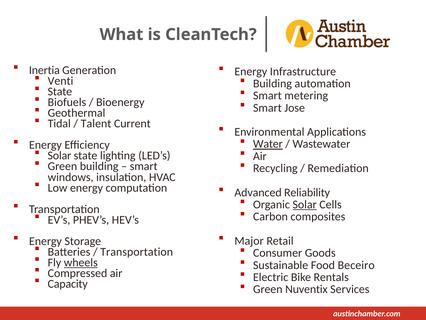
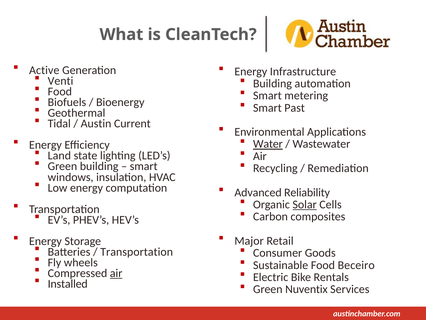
Inertia: Inertia -> Active (44, 70)
State: State -> Food (60, 92)
Jose: Jose -> Past (295, 108)
Talent: Talent -> Austin (96, 124)
Solar: Solar -> Land (59, 155)
wheels underline: present -> none (81, 262)
air underline: none -> present (116, 273)
Capacity: Capacity -> Installed (68, 283)
